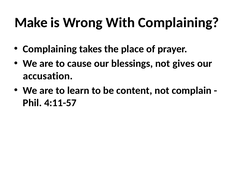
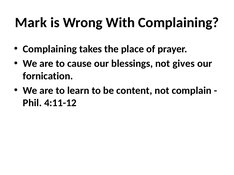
Make: Make -> Mark (31, 23)
accusation: accusation -> fornication (48, 76)
4:11-57: 4:11-57 -> 4:11-12 (60, 103)
